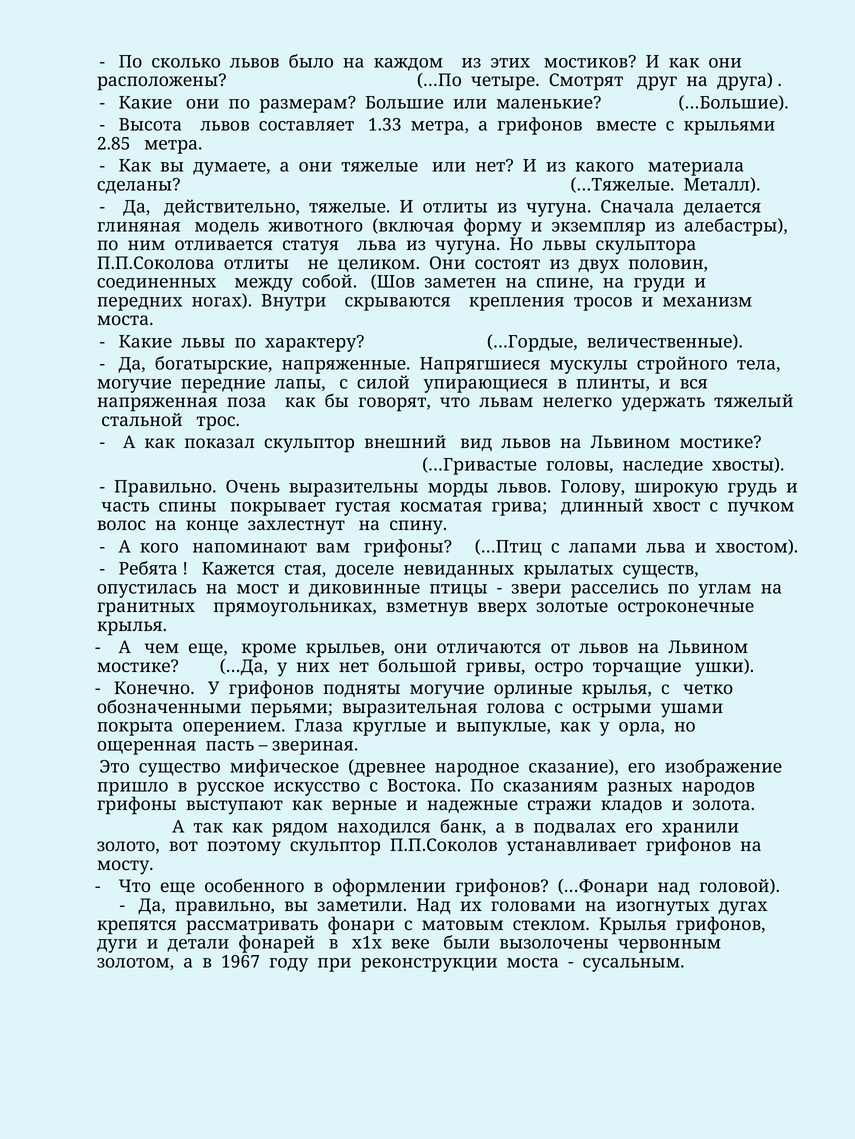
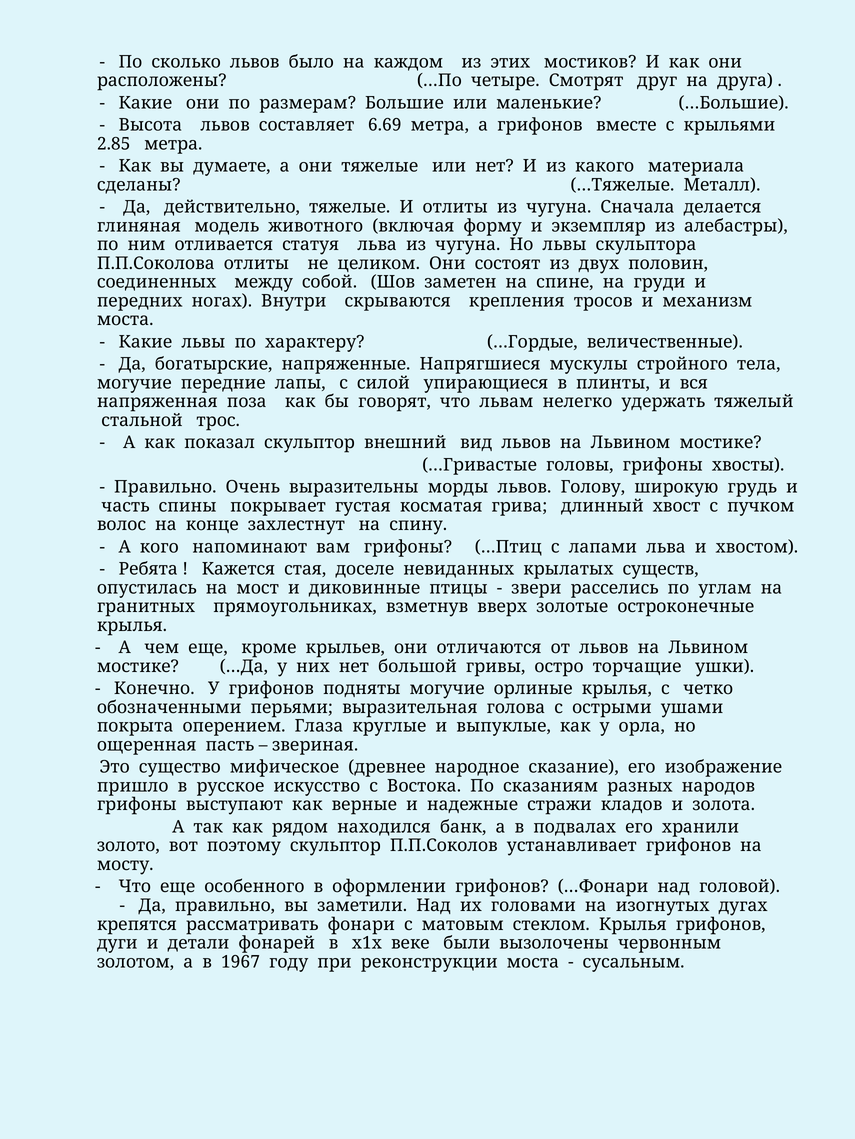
1.33: 1.33 -> 6.69 (385, 125)
головы наследие: наследие -> грифоны (663, 465)
